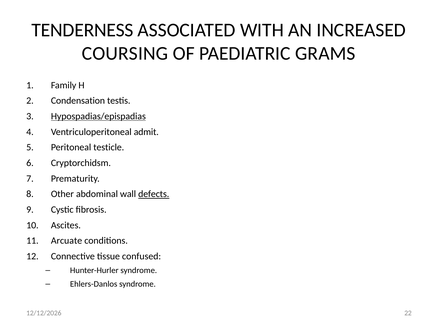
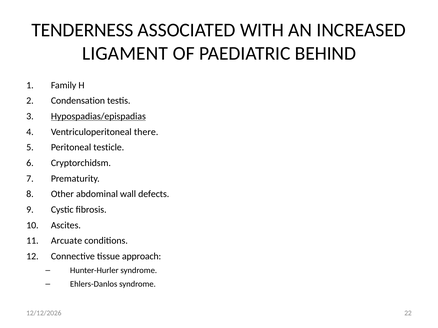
COURSING: COURSING -> LIGAMENT (125, 54)
GRAMS: GRAMS -> BEHIND (326, 54)
admit: admit -> there (146, 132)
defects underline: present -> none (154, 194)
confused: confused -> approach (142, 257)
